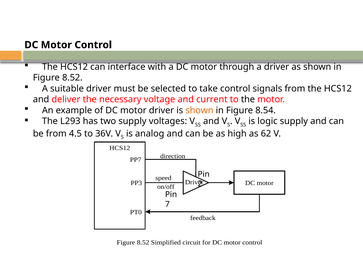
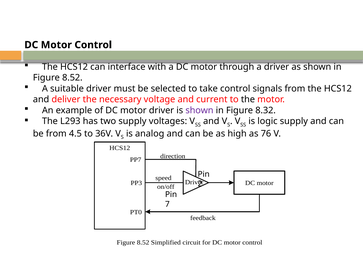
shown colour: orange -> purple (199, 110)
8.54: 8.54 -> 8.32 (266, 110)
62: 62 -> 76 (266, 134)
